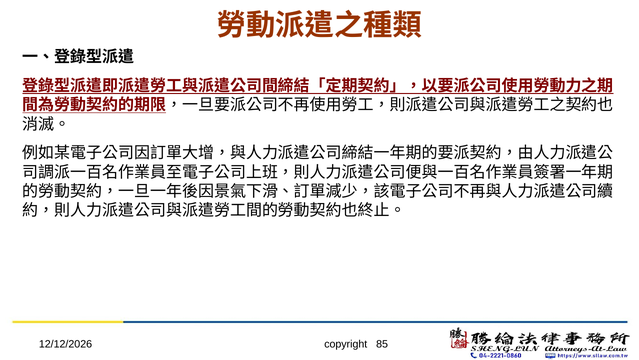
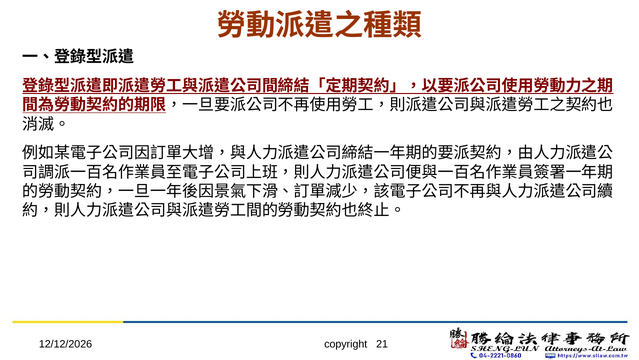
85: 85 -> 21 (382, 344)
